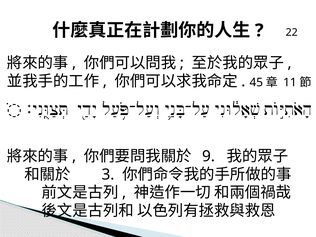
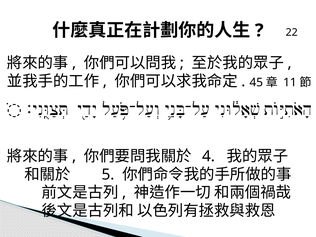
9: 9 -> 4 (209, 156)
3: 3 -> 5 (108, 174)
